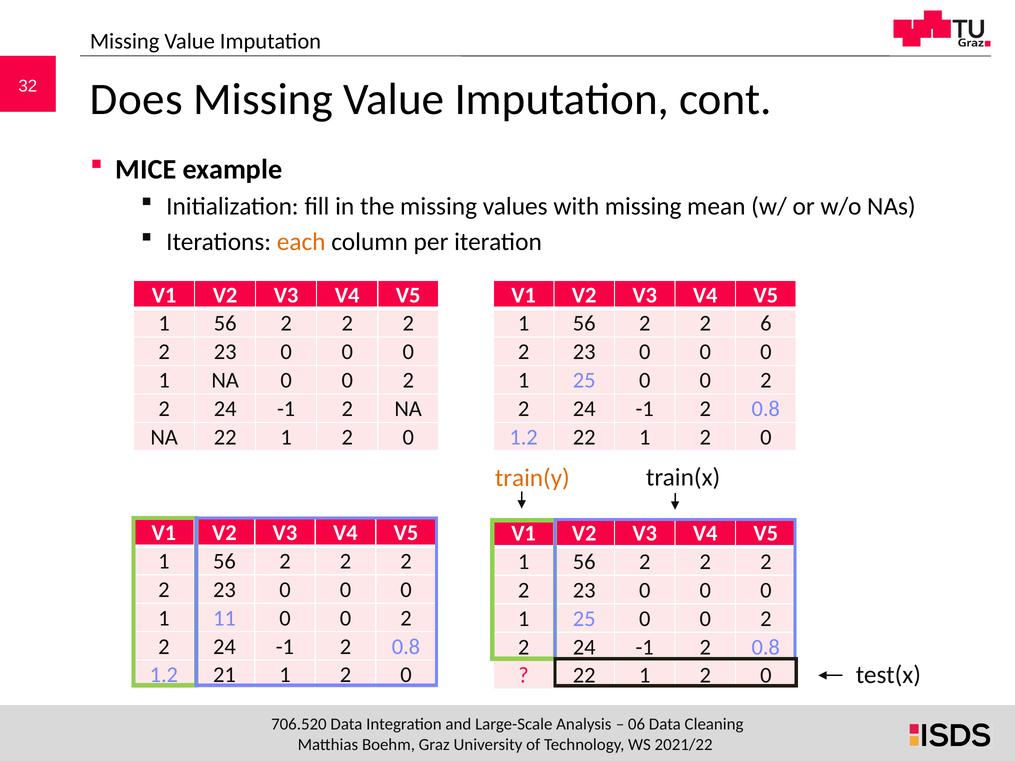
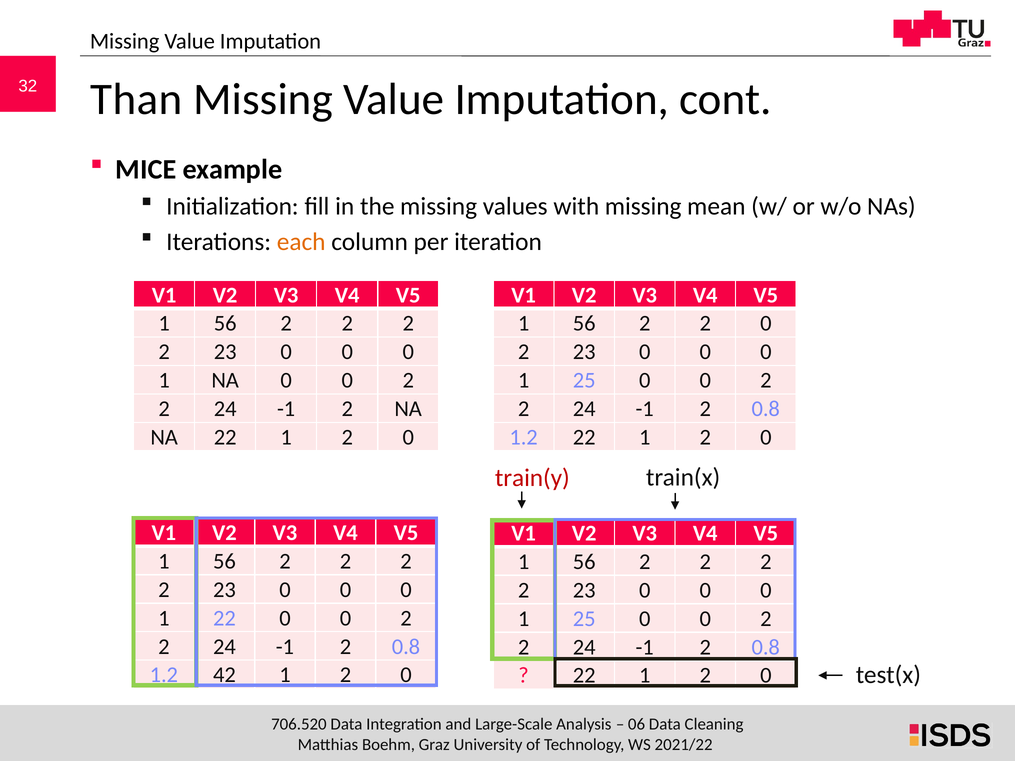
Does: Does -> Than (136, 99)
2 2 6: 6 -> 0 (766, 324)
train(y colour: orange -> red (532, 478)
1 11: 11 -> 22 (224, 618)
21: 21 -> 42 (224, 675)
